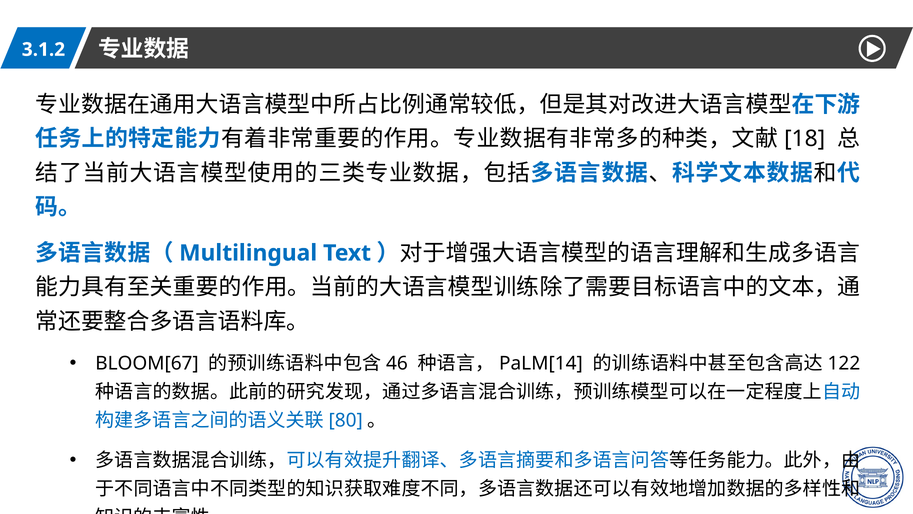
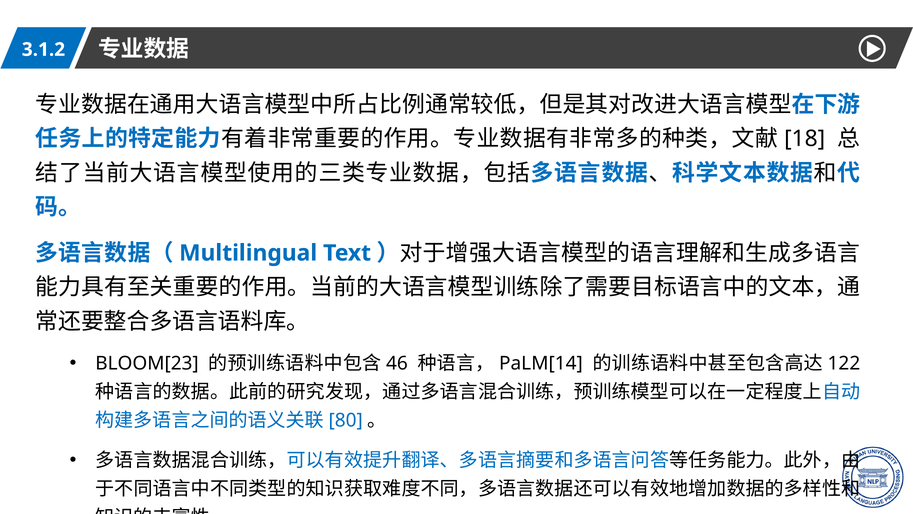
BLOOM[67: BLOOM[67 -> BLOOM[23 (147, 363)
